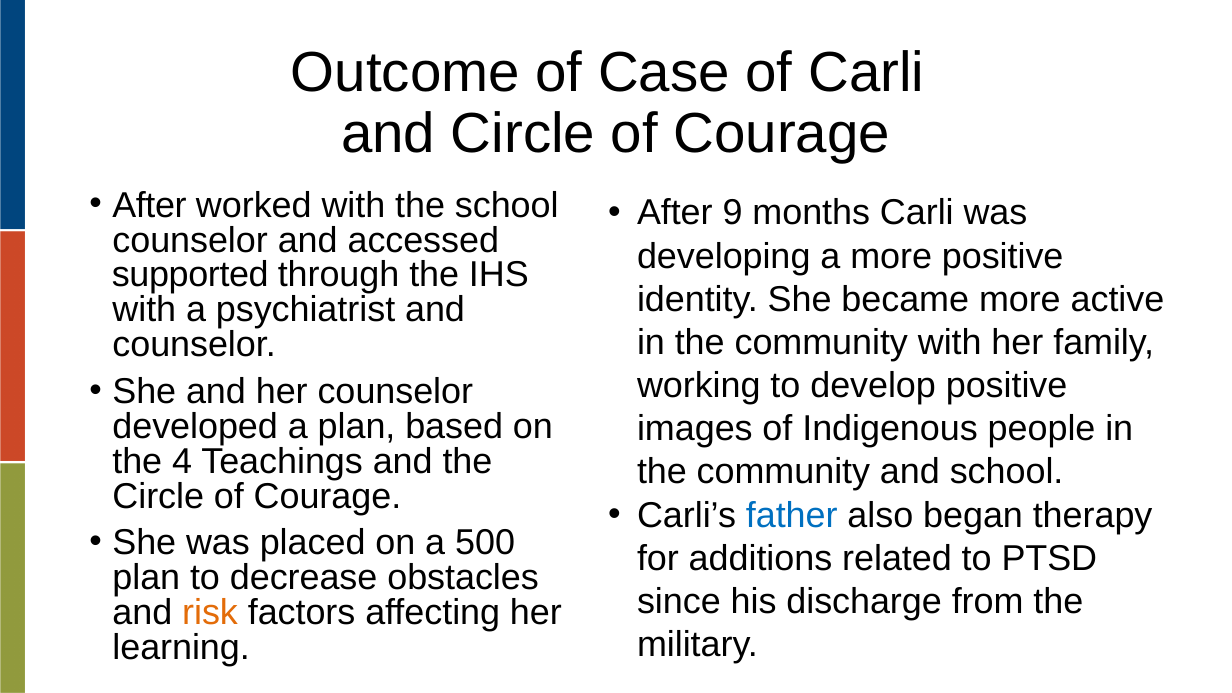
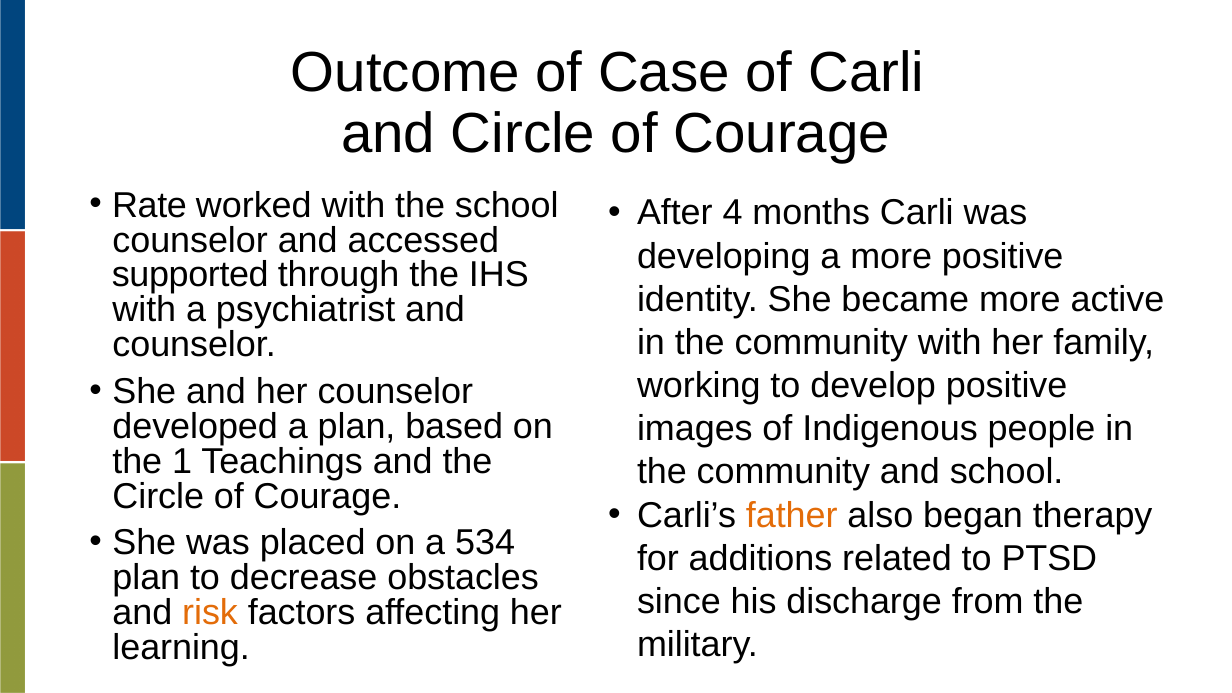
After: After -> Rate (149, 205)
9: 9 -> 4 (733, 213)
4: 4 -> 1 (182, 461)
father colour: blue -> orange (792, 515)
500: 500 -> 534 (485, 543)
